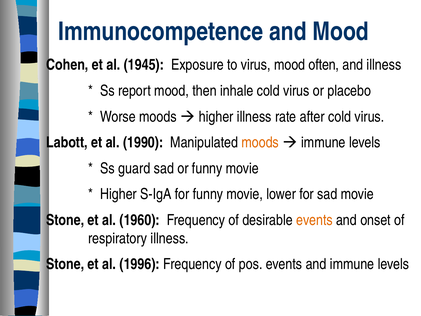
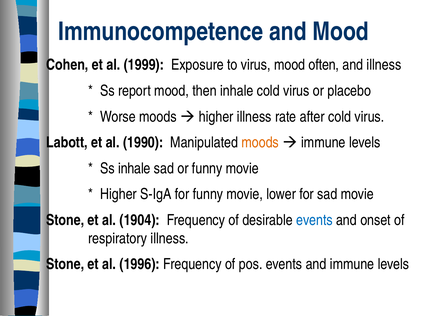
1945: 1945 -> 1999 (144, 65)
Ss guard: guard -> inhale (134, 168)
1960: 1960 -> 1904 (140, 220)
events colour: orange -> blue (314, 220)
